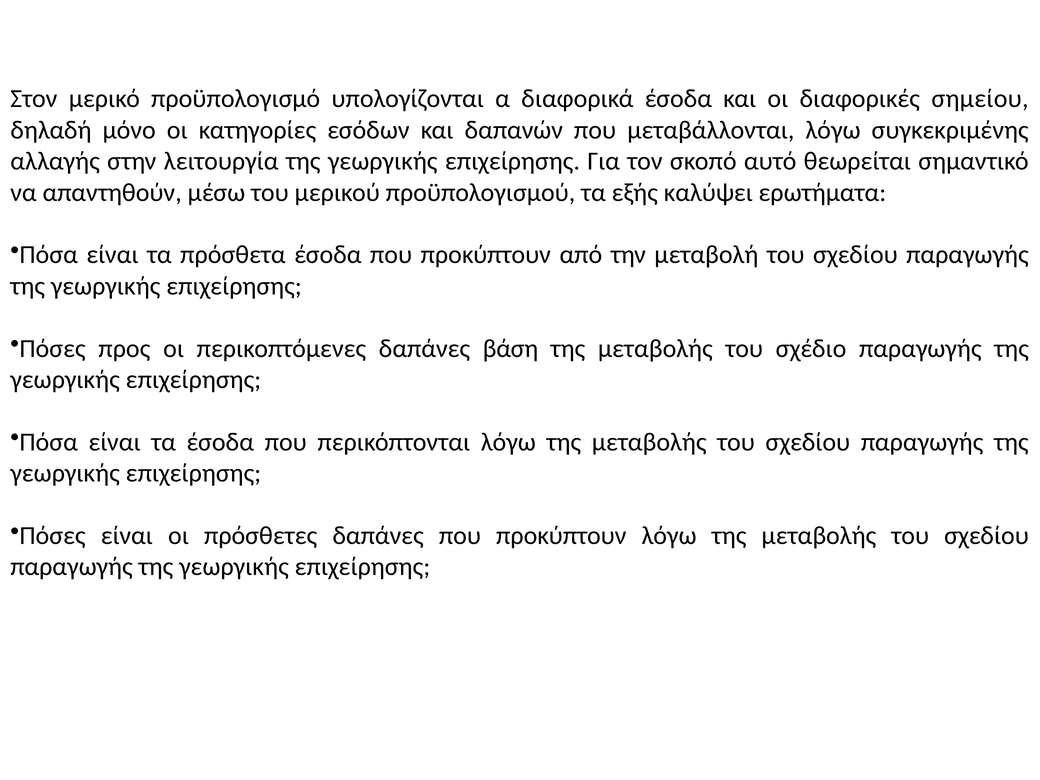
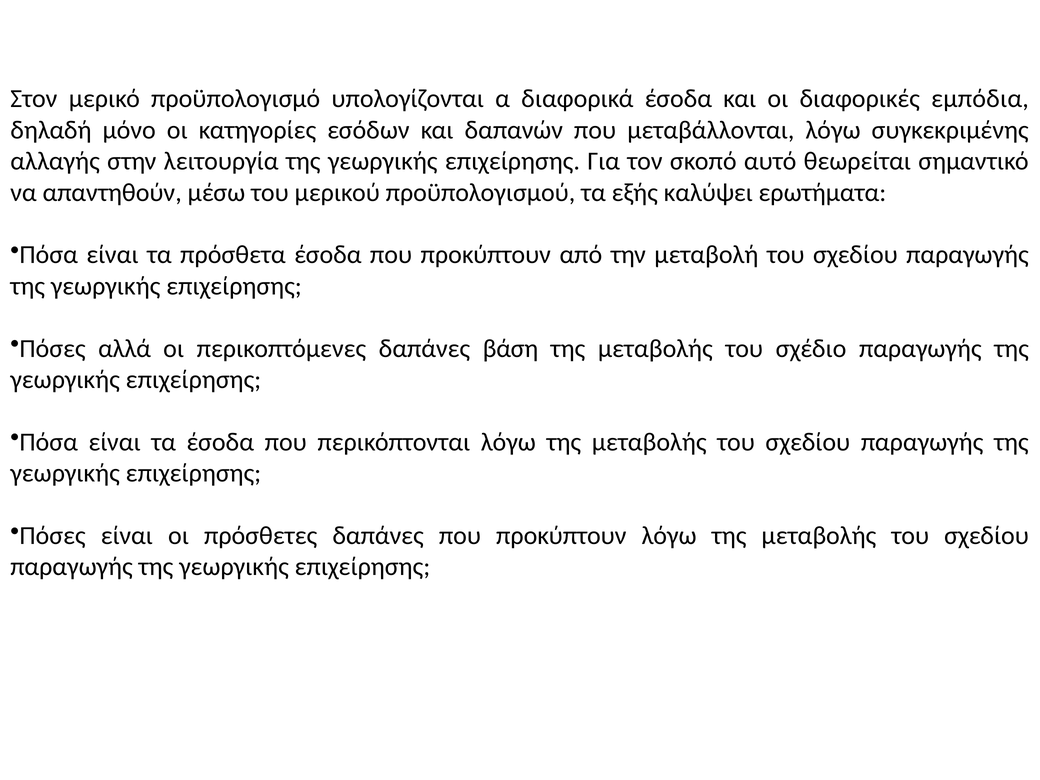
σημείου: σημείου -> εμπόδια (980, 99)
προς: προς -> αλλά (125, 348)
